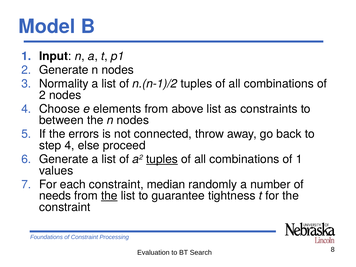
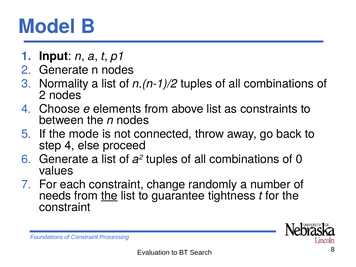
errors: errors -> mode (84, 134)
tuples underline: present -> none (162, 159)
of 1: 1 -> 0 (299, 159)
median: median -> change (166, 184)
